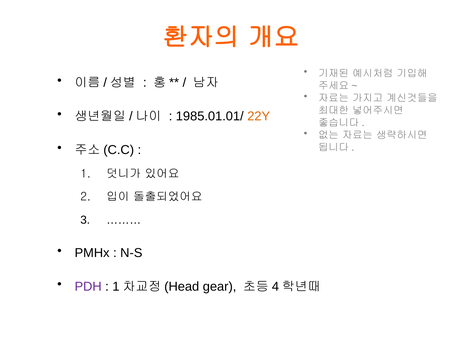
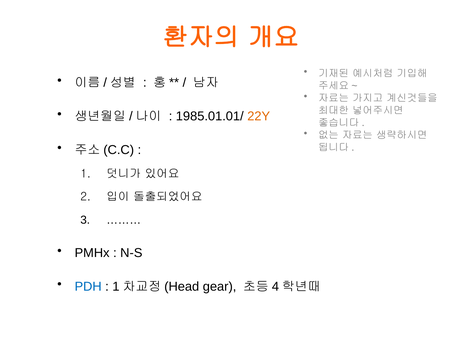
PDH colour: purple -> blue (88, 286)
